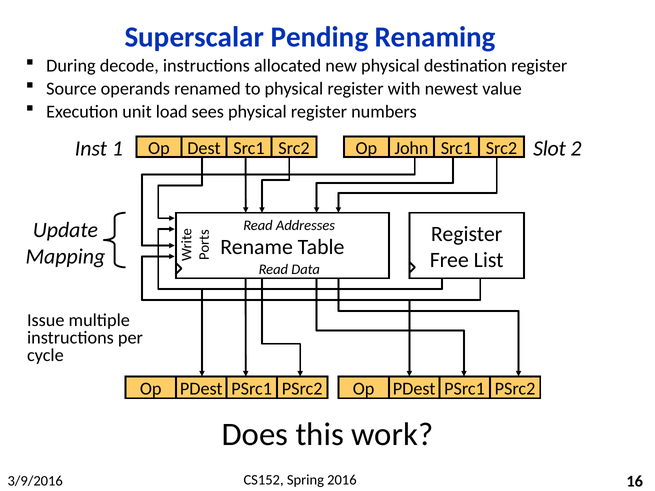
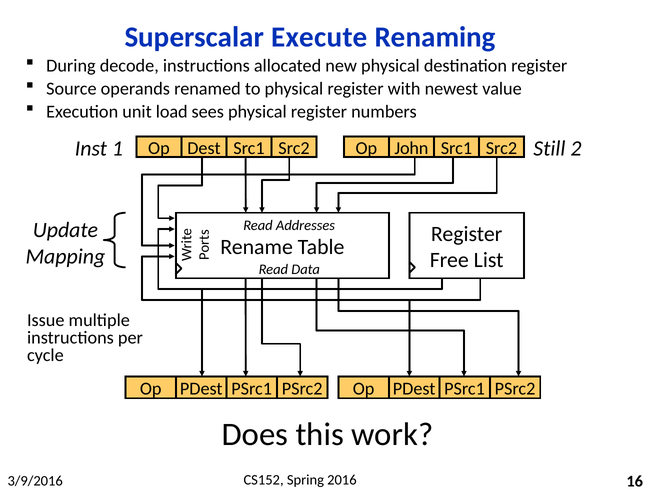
Pending: Pending -> Execute (319, 37)
Slot: Slot -> Still (549, 149)
